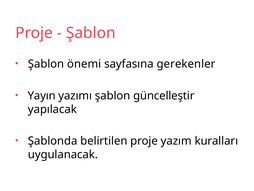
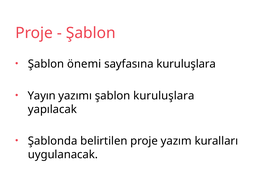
sayfasına gerekenler: gerekenler -> kuruluşlara (186, 64)
şablon güncelleştir: güncelleştir -> kuruluşlara (164, 95)
